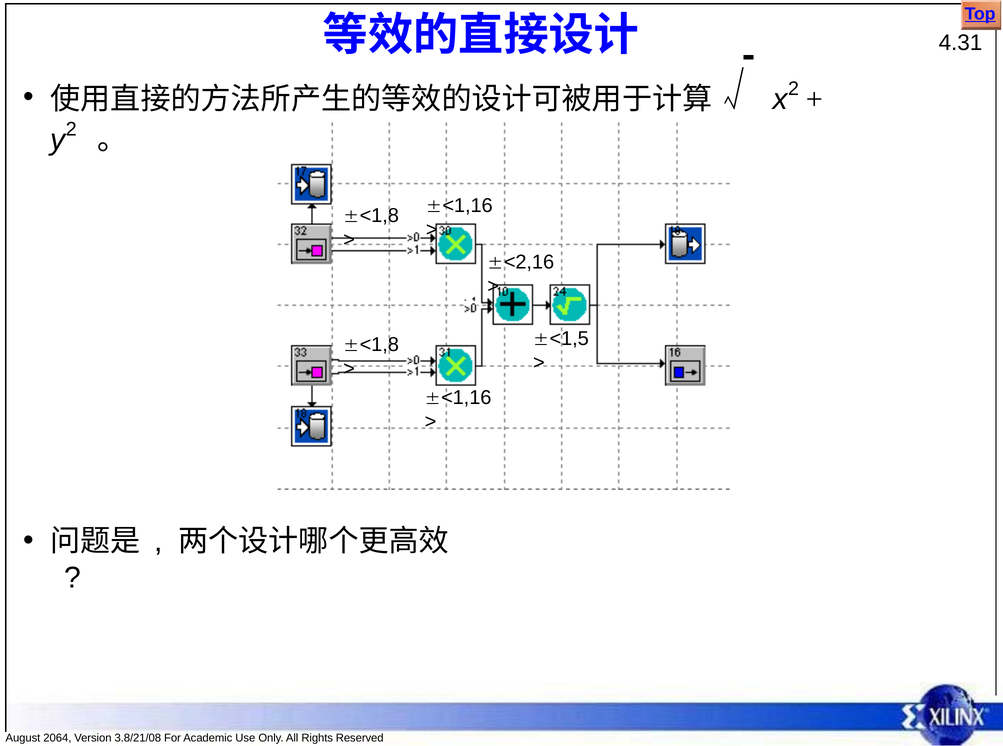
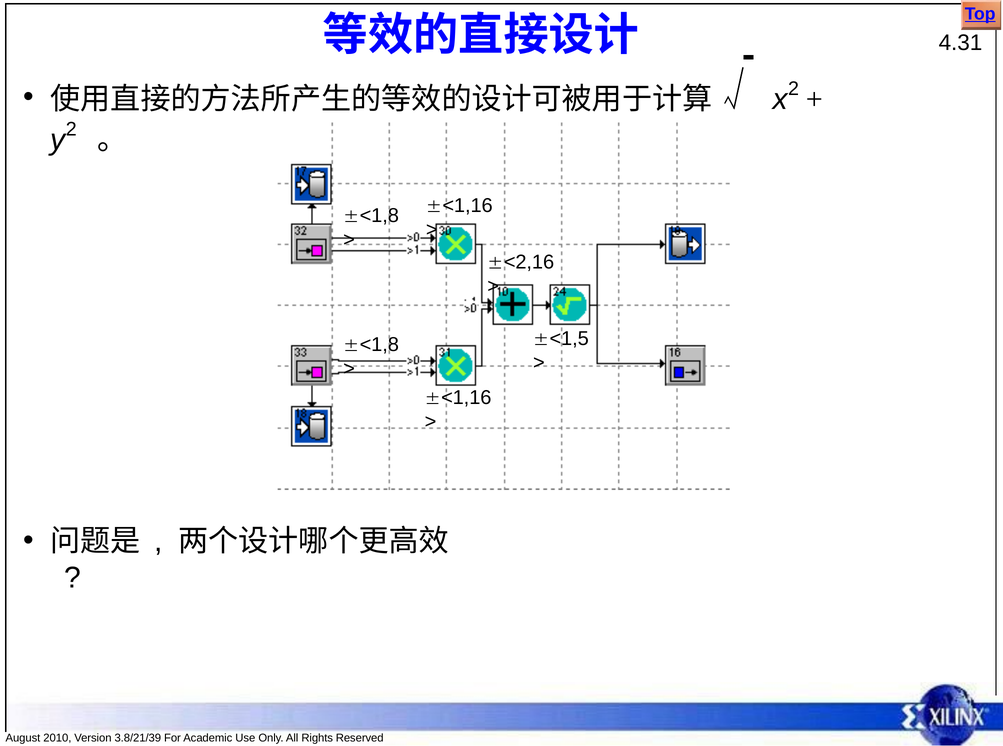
2064: 2064 -> 2010 (57, 739)
3.8/21/08: 3.8/21/08 -> 3.8/21/39 (138, 739)
